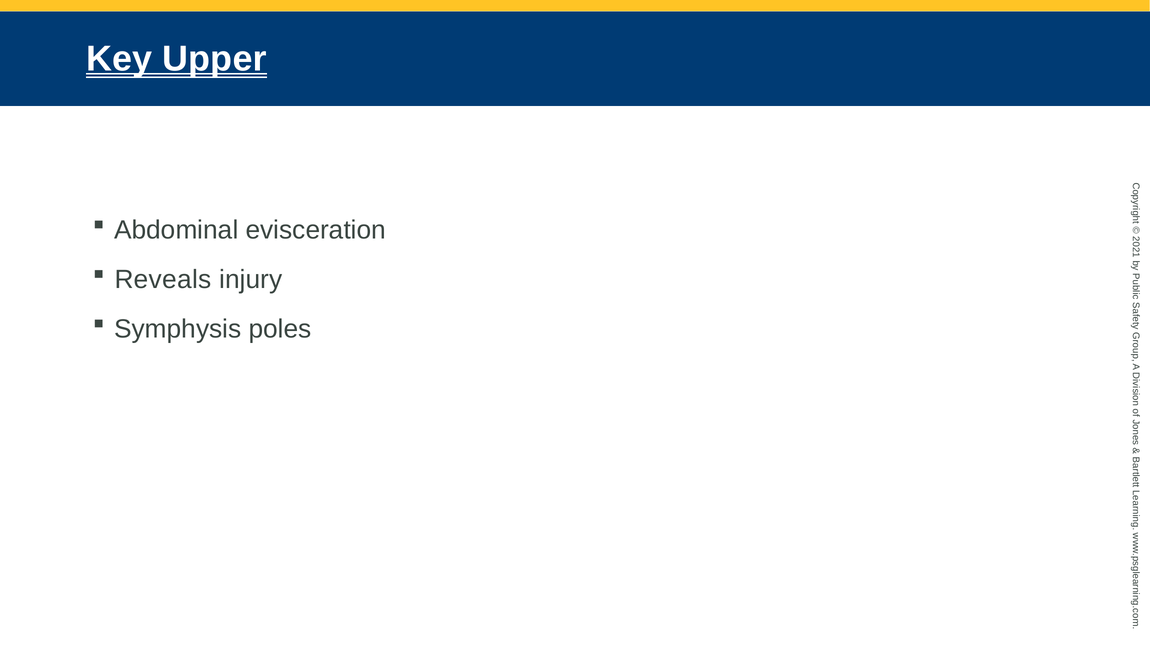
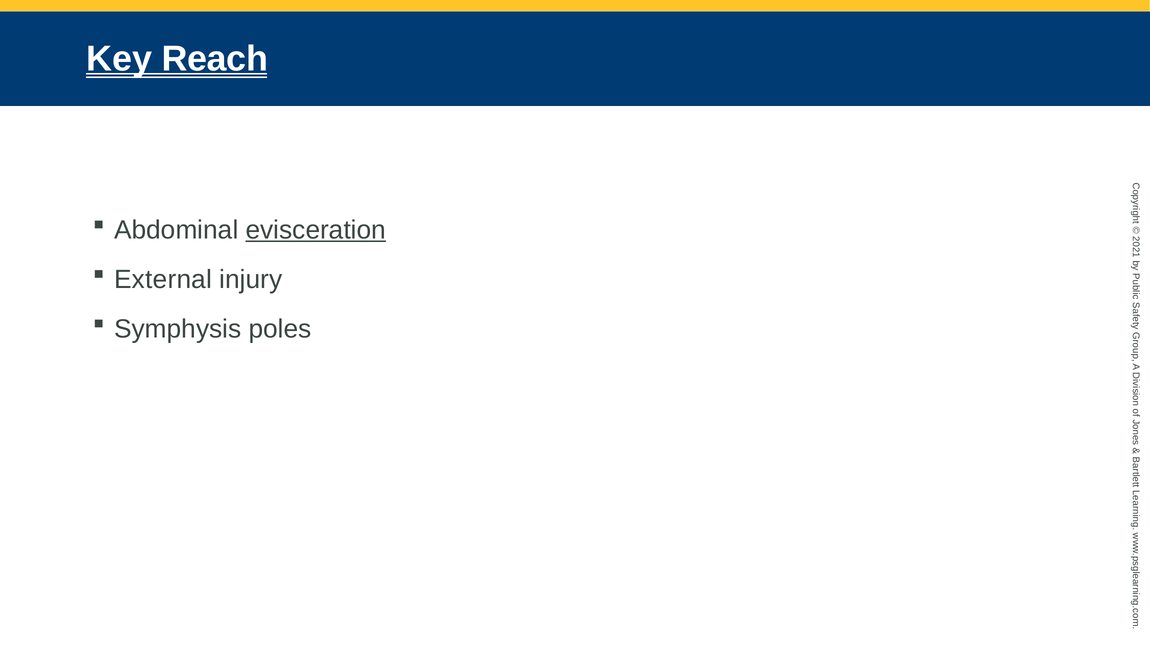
Upper: Upper -> Reach (215, 59)
evisceration underline: none -> present (316, 230)
Reveals: Reveals -> External (163, 279)
